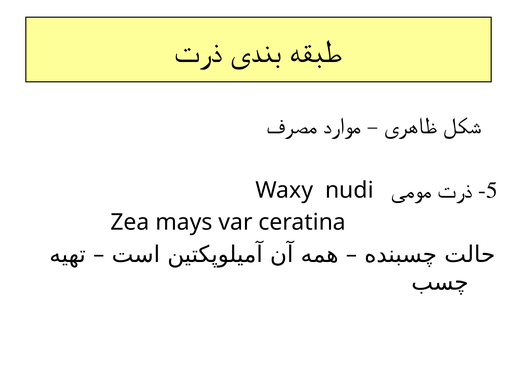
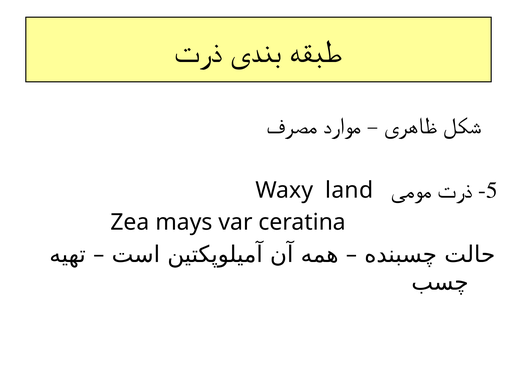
nudi: nudi -> land (349, 190)
